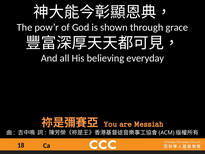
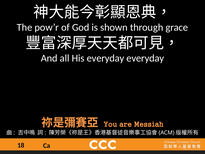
His believing: believing -> everyday (105, 58)
